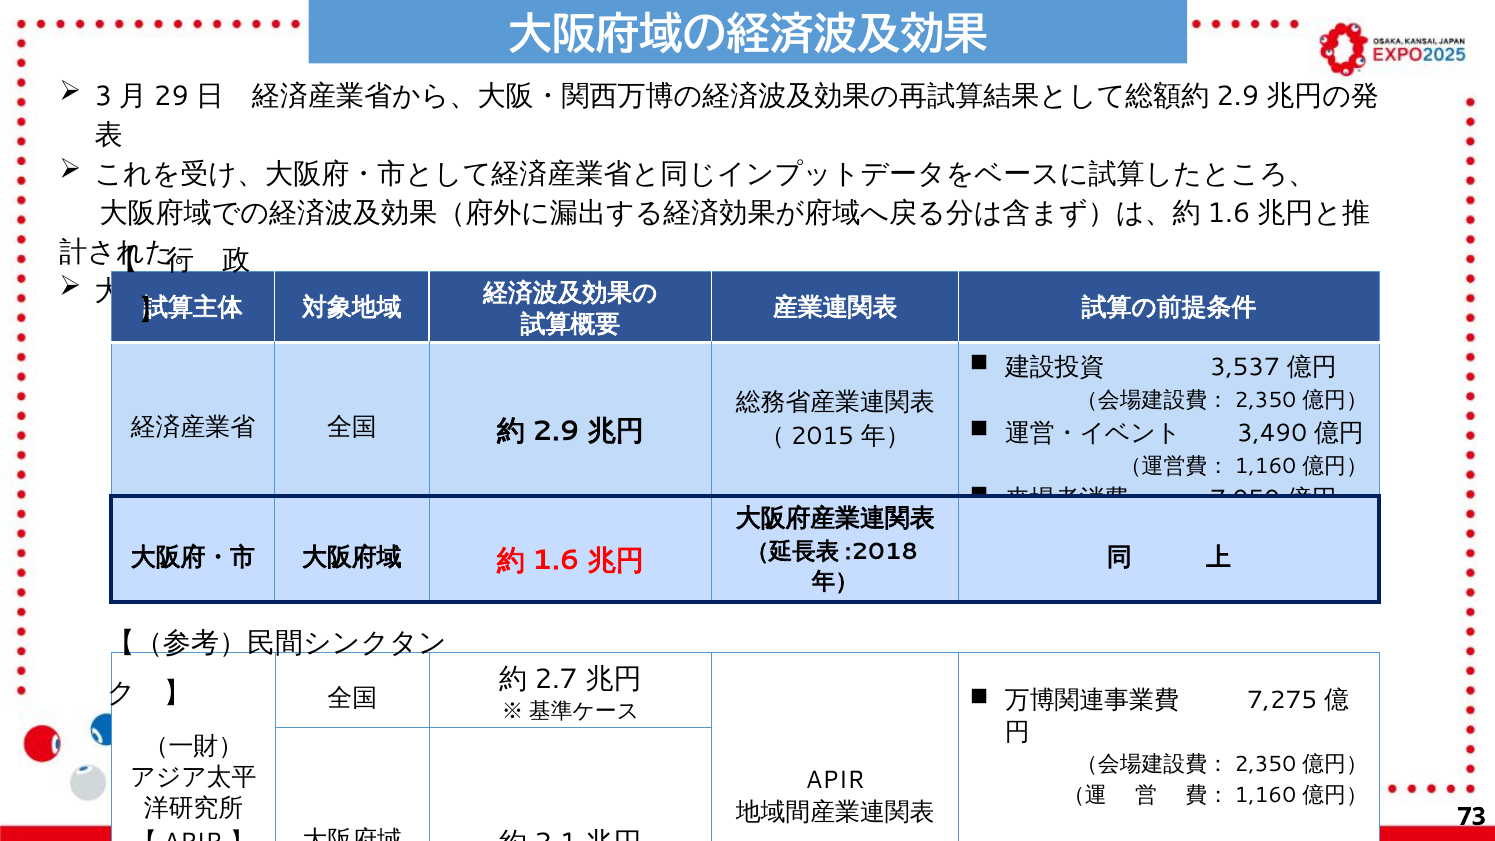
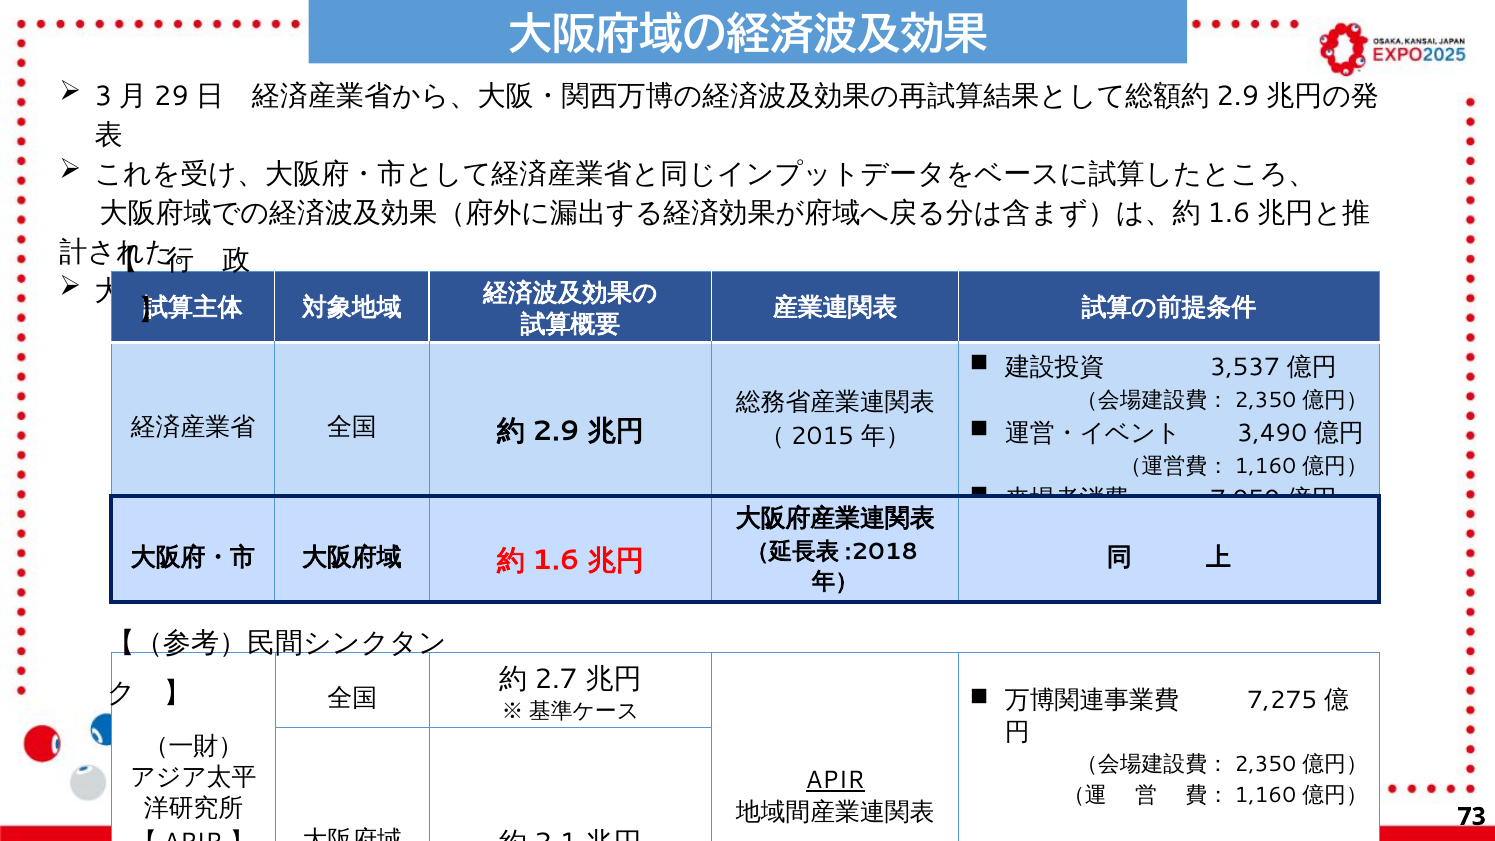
APIR underline: none -> present (835, 780)
